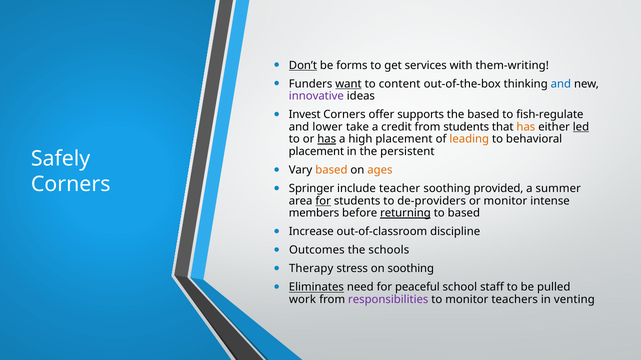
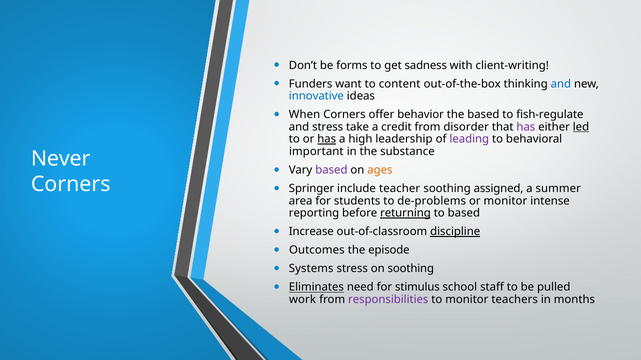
Don’t underline: present -> none (303, 65)
services: services -> sadness (426, 65)
them-writing: them-writing -> client-writing (512, 65)
want underline: present -> none (349, 84)
innovative colour: purple -> blue (316, 96)
Invest: Invest -> When (305, 115)
supports: supports -> behavior (421, 115)
and lower: lower -> stress (328, 127)
from students: students -> disorder (466, 127)
has colour: orange -> purple (526, 127)
high placement: placement -> leadership (404, 139)
leading colour: orange -> purple (469, 139)
placement: placement -> important (316, 152)
persistent: persistent -> substance (407, 152)
Safely: Safely -> Never (61, 159)
based colour: orange -> purple (331, 170)
provided: provided -> assigned (498, 189)
for underline: present -> none (323, 201)
de-providers: de-providers -> de-problems (432, 201)
members: members -> reporting (314, 213)
discipline underline: none -> present (455, 232)
schools: schools -> episode (389, 251)
Therapy: Therapy -> Systems (311, 269)
peaceful: peaceful -> stimulus (417, 288)
venting: venting -> months (574, 300)
